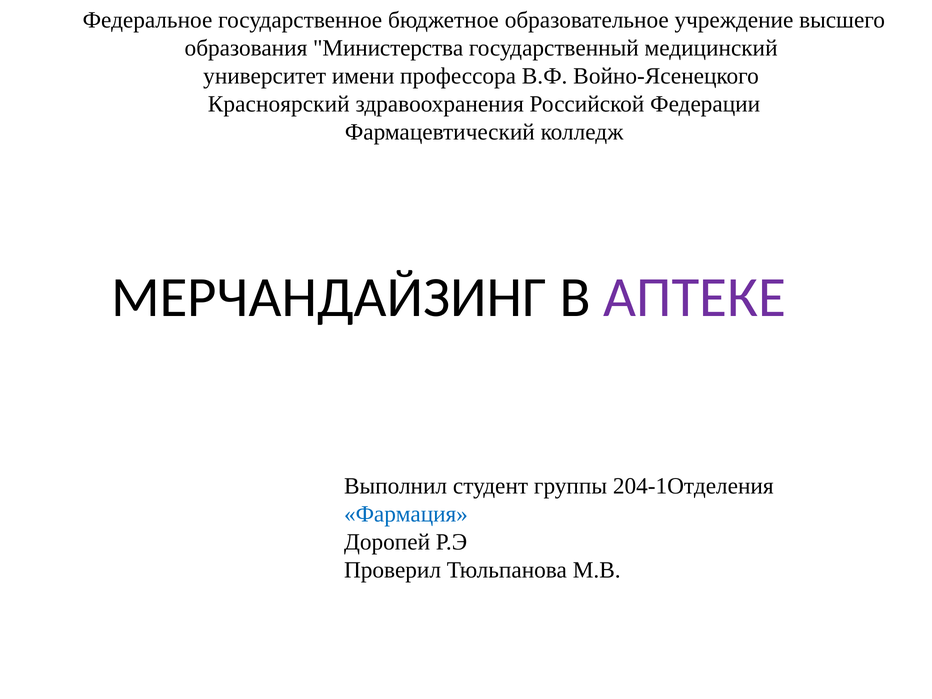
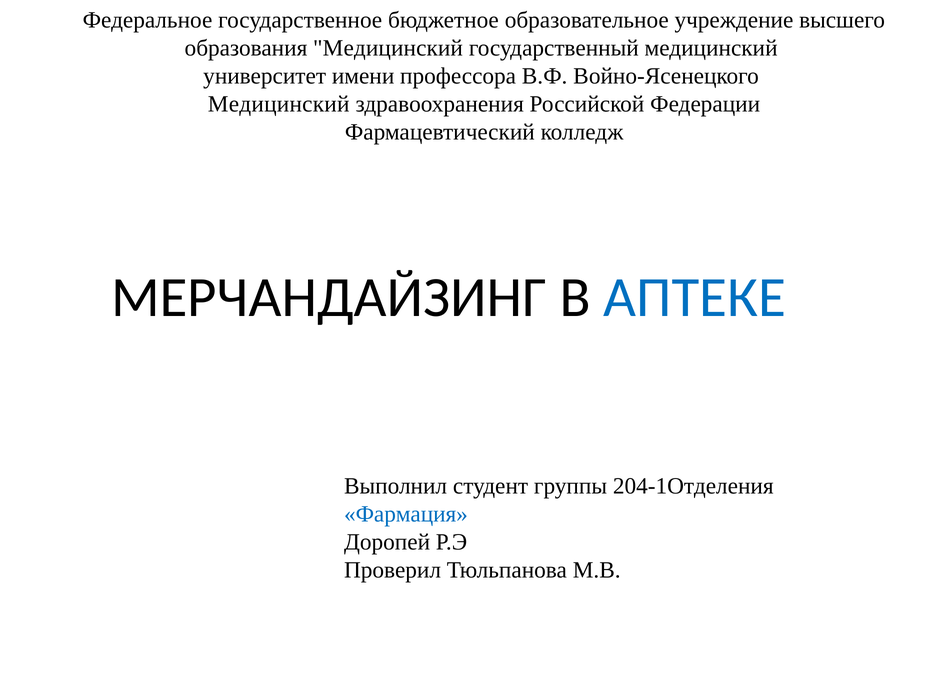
образования Министерства: Министерства -> Медицинский (388, 48)
Красноярский: Красноярский -> Медицинский (279, 104)
АПТЕКЕ colour: purple -> blue (695, 298)
